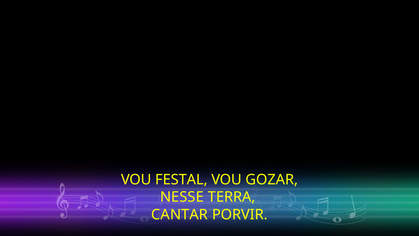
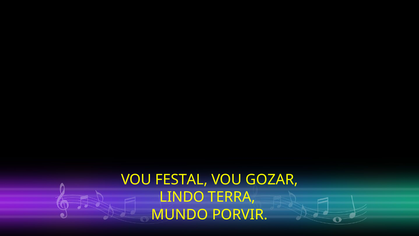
NESSE: NESSE -> LINDO (182, 197)
CANTAR: CANTAR -> MUNDO (180, 214)
